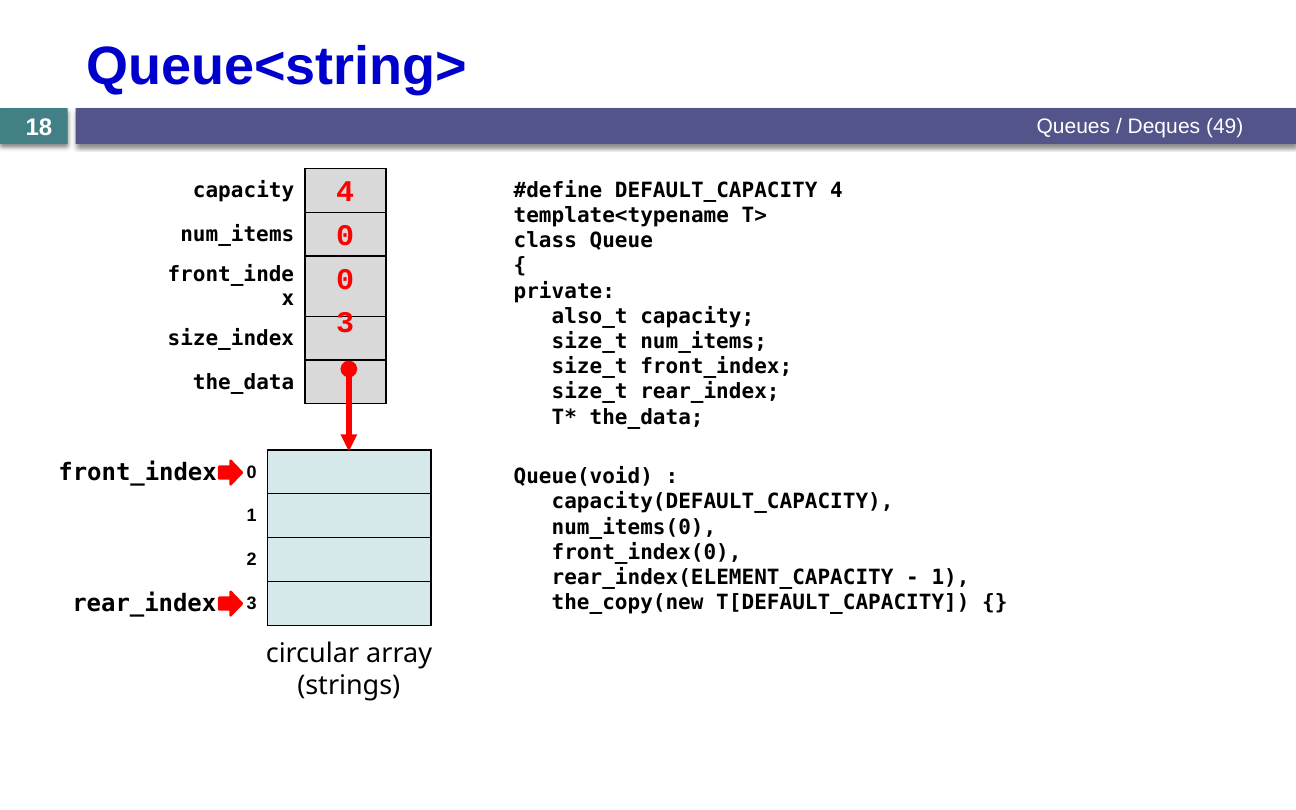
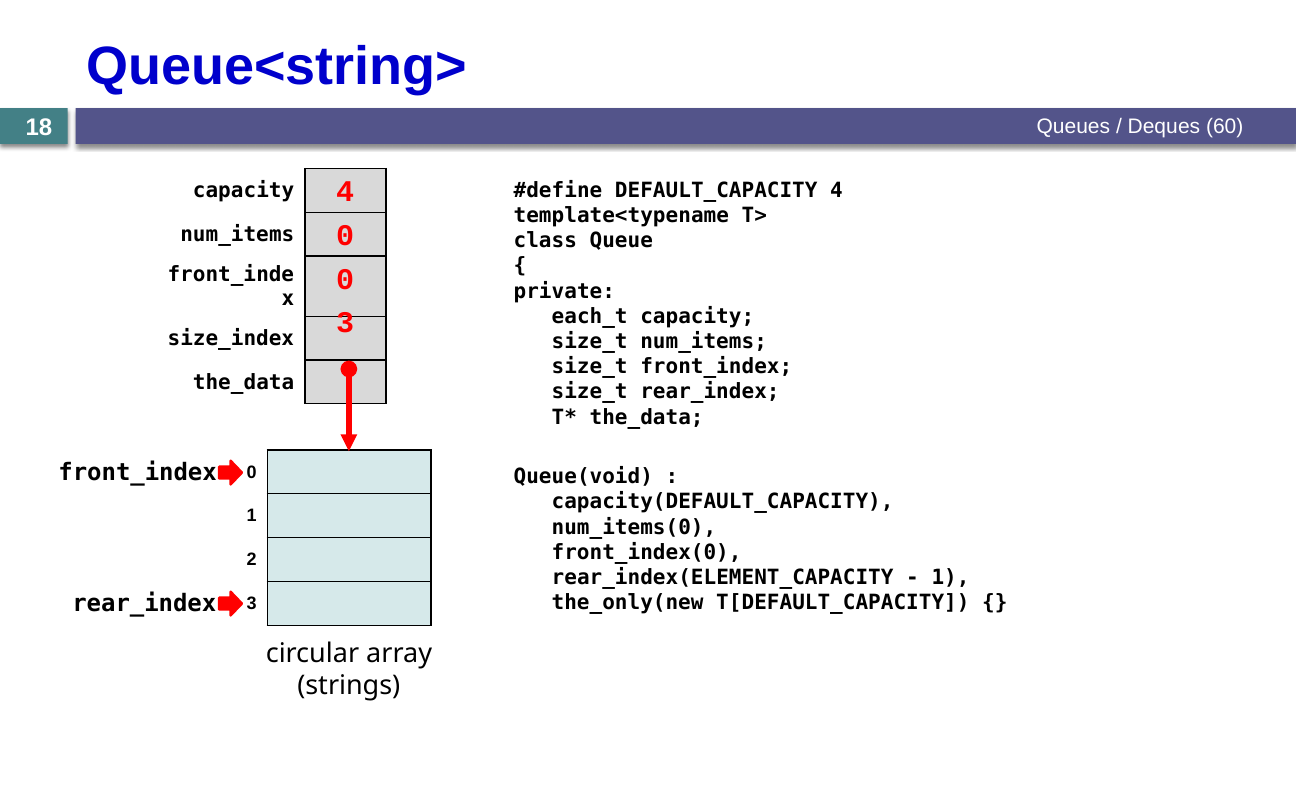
49: 49 -> 60 (1225, 127)
also_t: also_t -> each_t (590, 316)
the_copy(new: the_copy(new -> the_only(new (628, 603)
